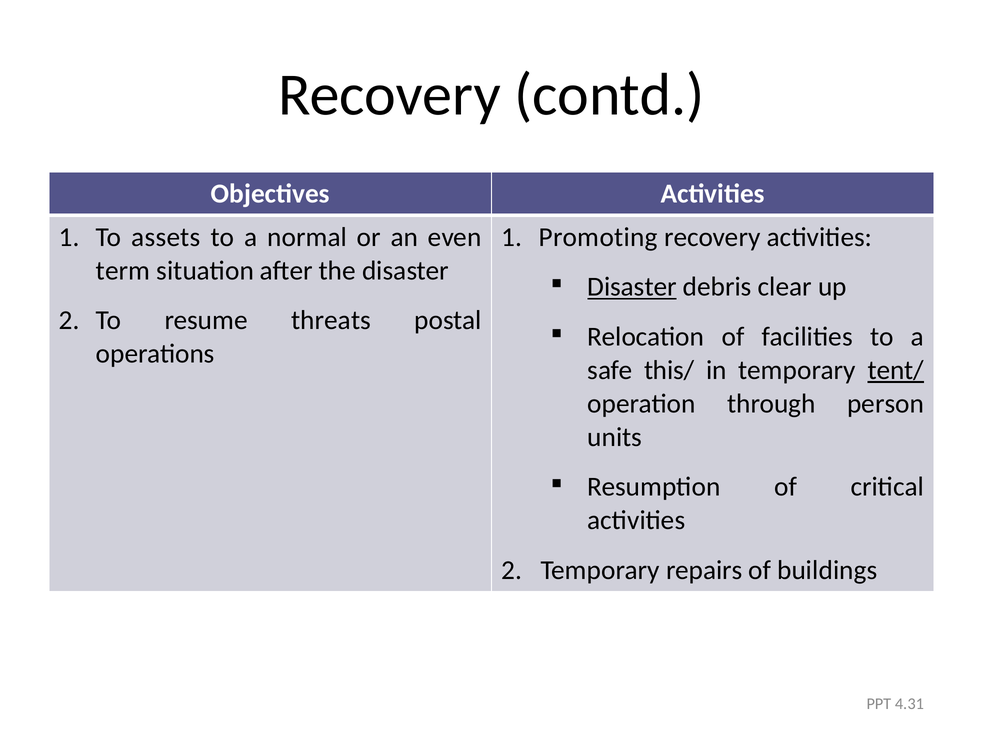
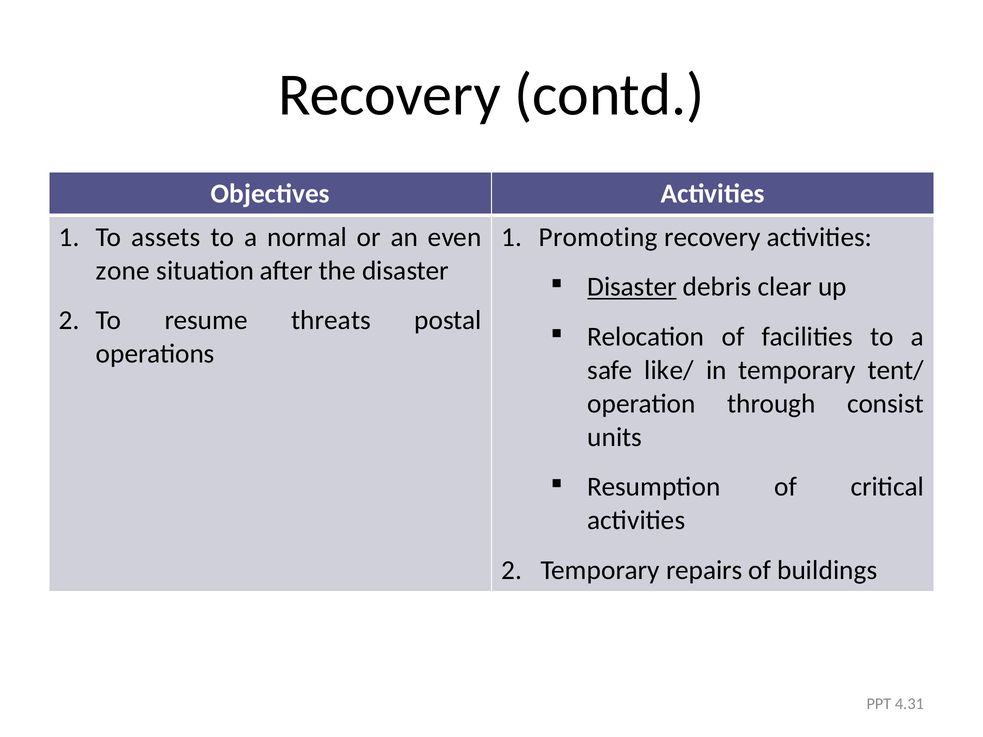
term: term -> zone (123, 271)
this/: this/ -> like/ (669, 370)
tent/ underline: present -> none (896, 370)
person: person -> consist (886, 404)
